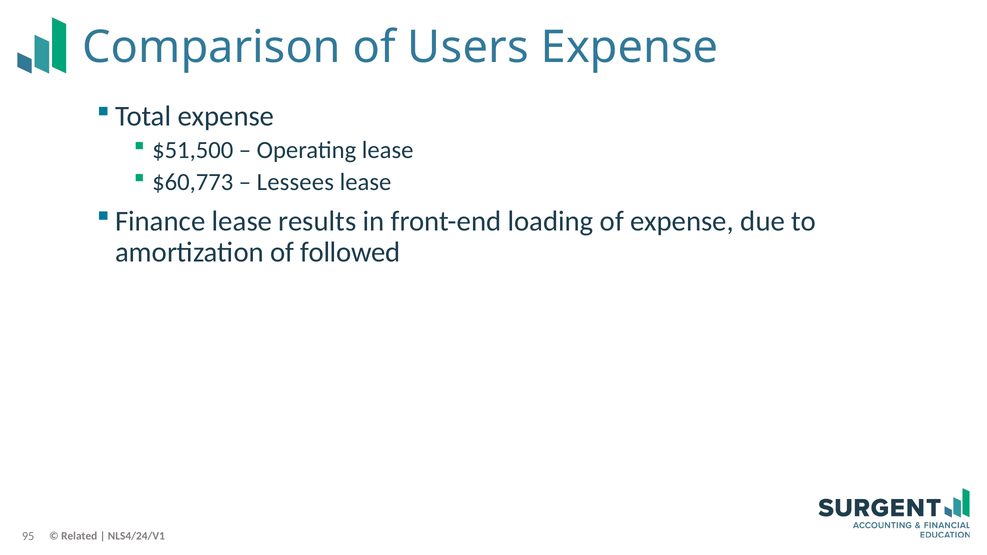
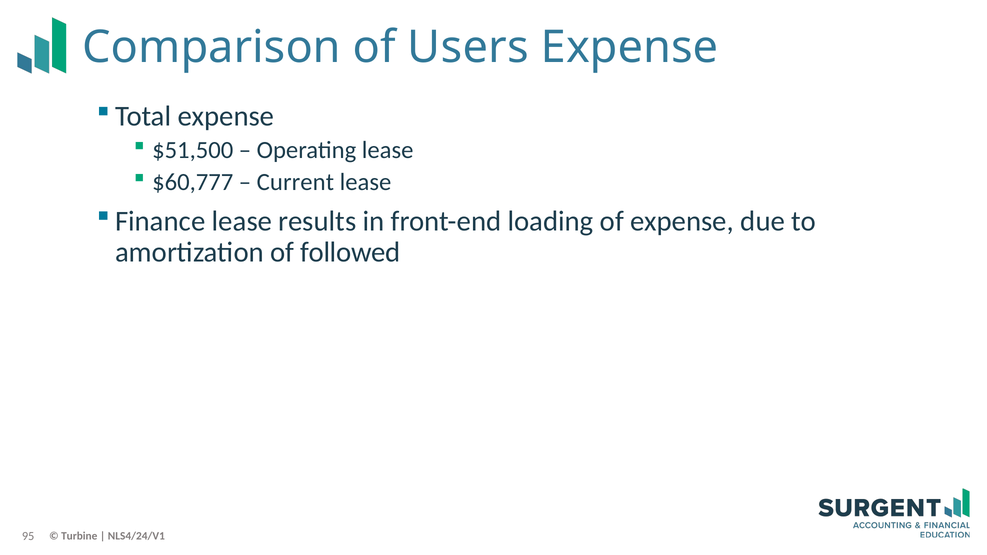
$60,773: $60,773 -> $60,777 (193, 182)
Lessees: Lessees -> Current (295, 182)
Related: Related -> Turbine (79, 536)
